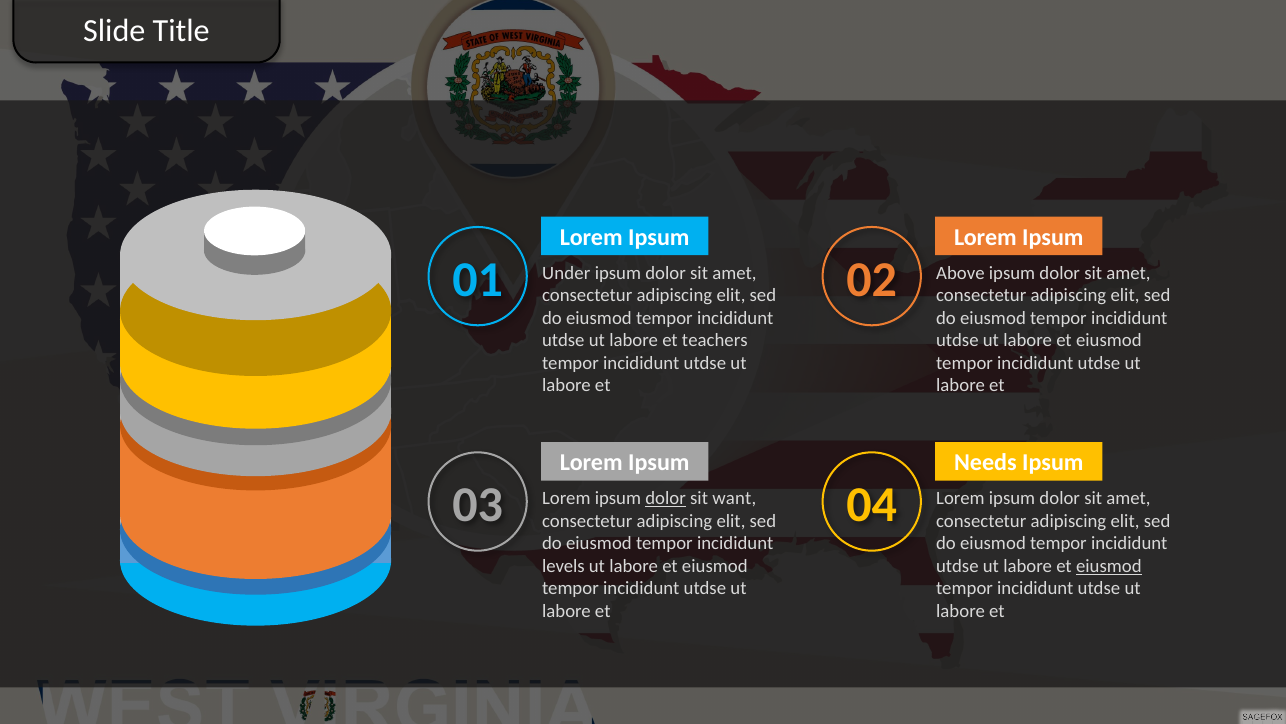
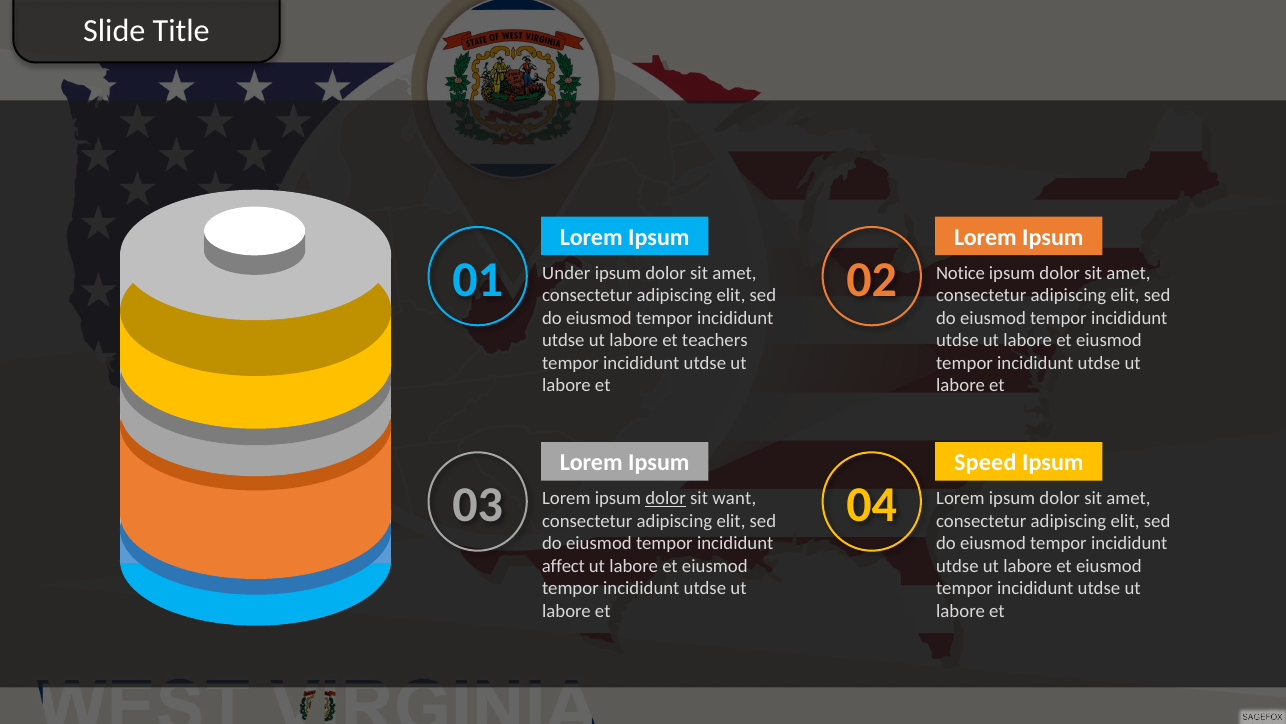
Above: Above -> Notice (960, 273)
Needs: Needs -> Speed (985, 463)
levels: levels -> affect (563, 566)
eiusmod underline: present -> none (1109, 566)
